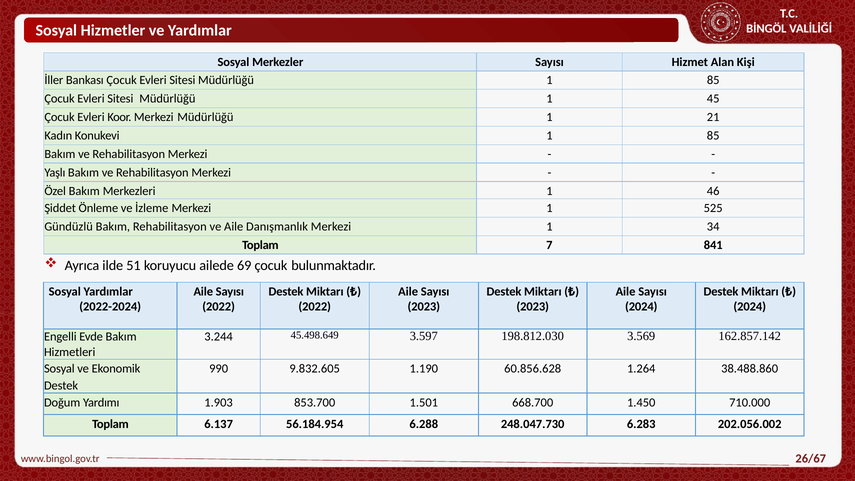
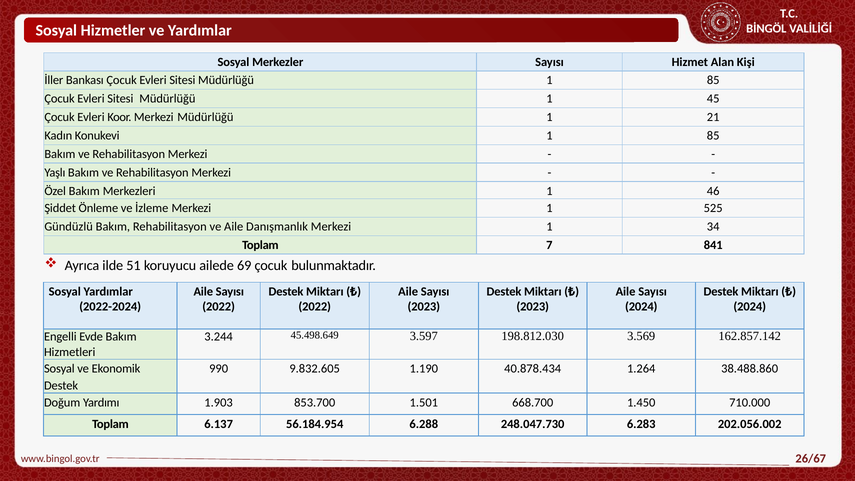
60.856.628: 60.856.628 -> 40.878.434 (533, 369)
